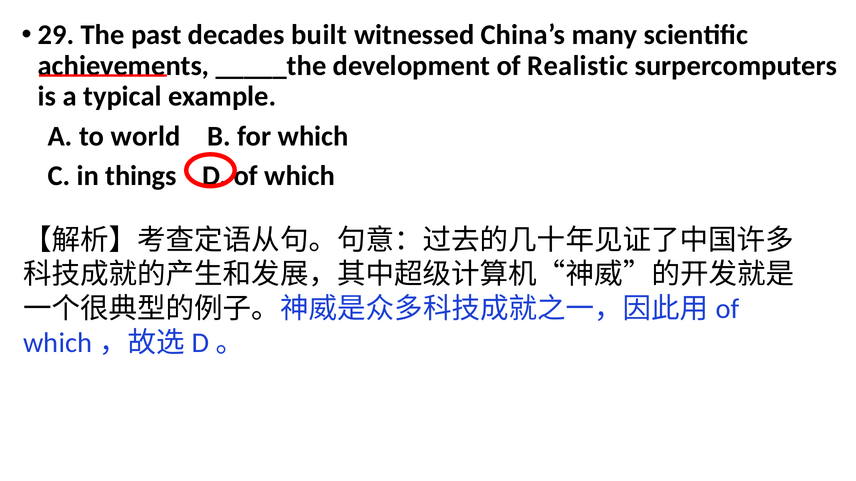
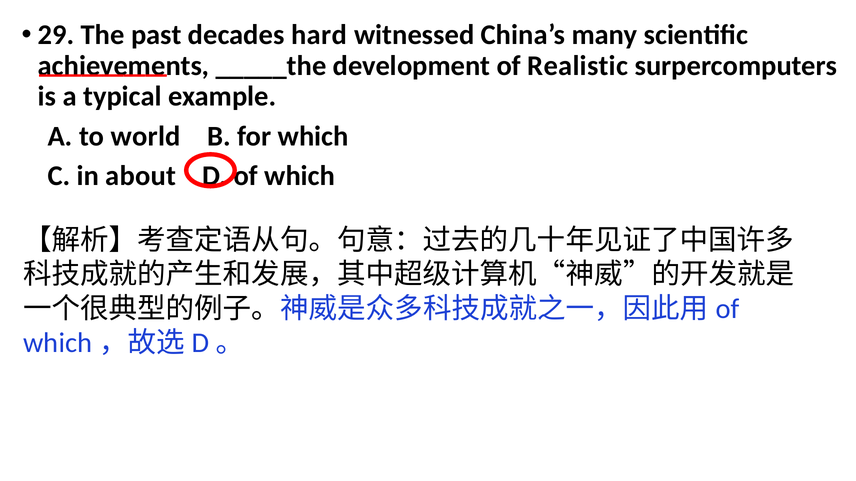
built: built -> hard (319, 35)
things: things -> about (141, 176)
